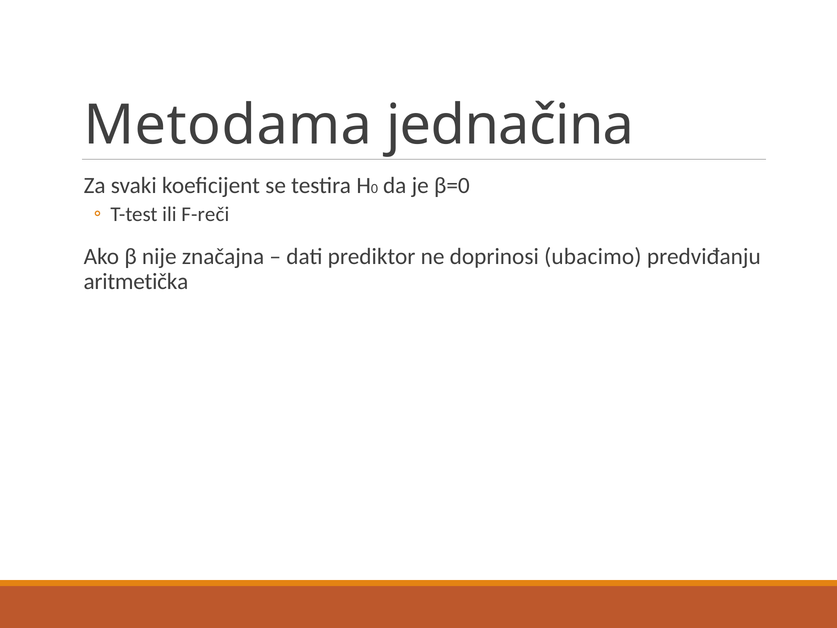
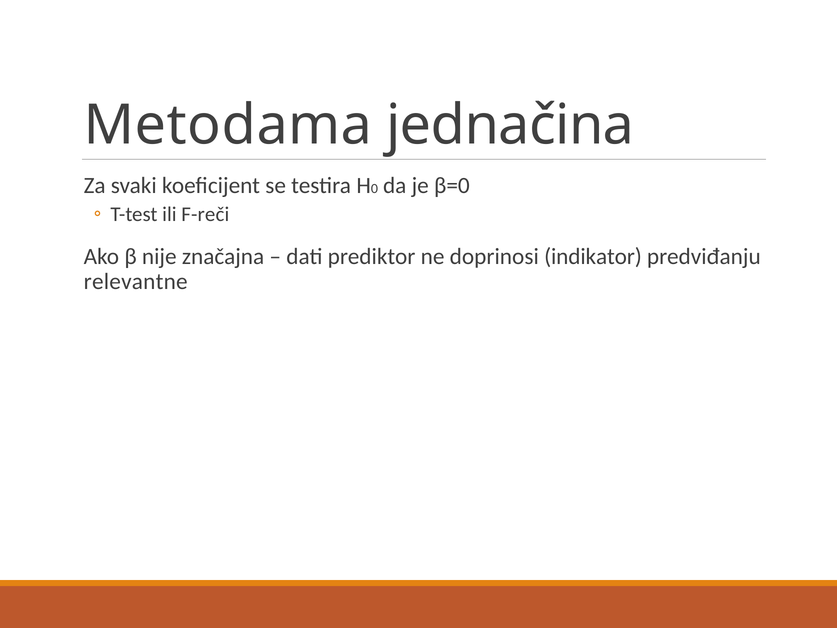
ubacimo: ubacimo -> indikator (593, 257)
aritmetička: aritmetička -> relevantne (136, 282)
